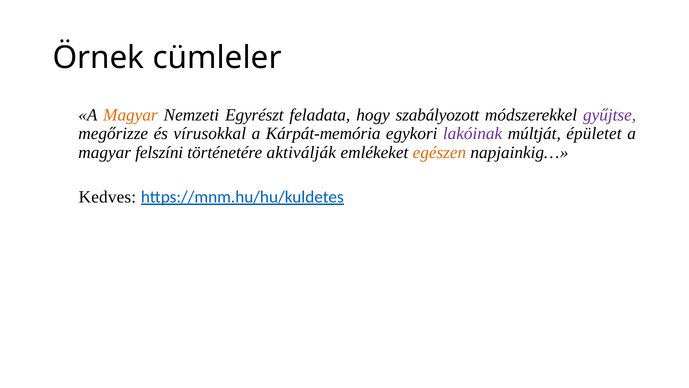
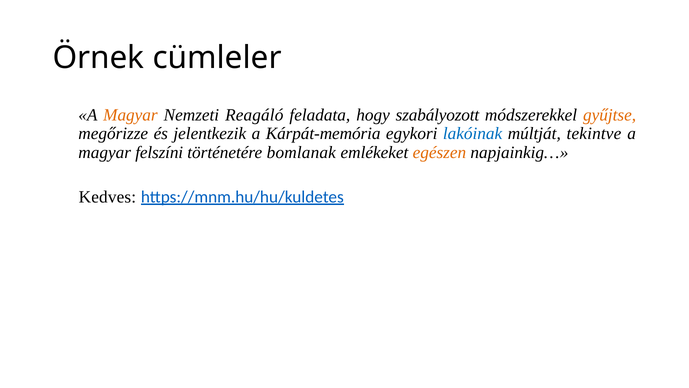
Egyrészt: Egyrészt -> Reagáló (254, 115)
gyűjtse colour: purple -> orange (610, 115)
vírusokkal: vírusokkal -> jelentkezik (210, 134)
lakóinak colour: purple -> blue (473, 134)
épületet: épületet -> tekintve (594, 134)
aktiválják: aktiválják -> bomlanak (301, 152)
